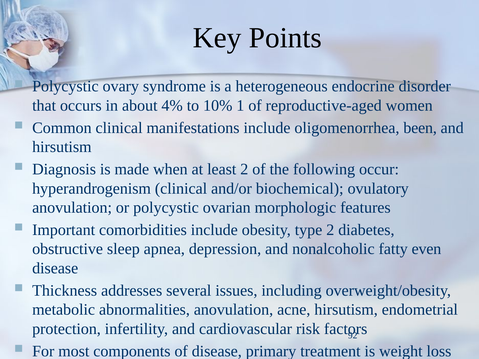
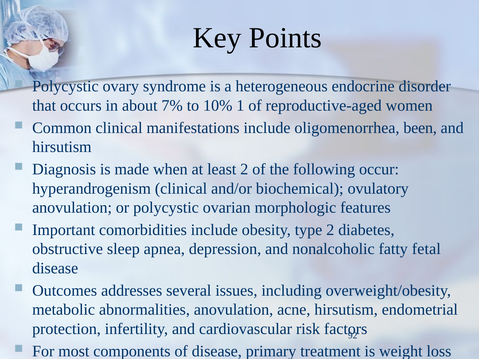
4%: 4% -> 7% (172, 106)
even: even -> fetal (426, 249)
Thickness: Thickness -> Outcomes (65, 291)
